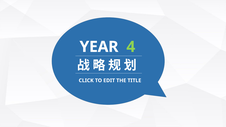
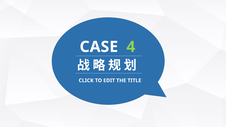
YEAR: YEAR -> CASE (99, 47)
